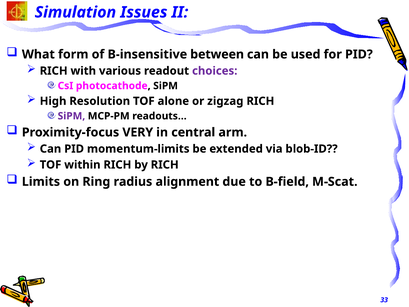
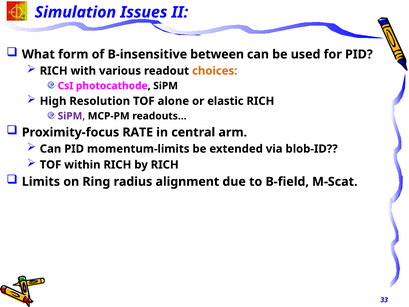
choices colour: purple -> orange (215, 71)
zigzag: zigzag -> elastic (225, 101)
VERY: VERY -> RATE (138, 132)
